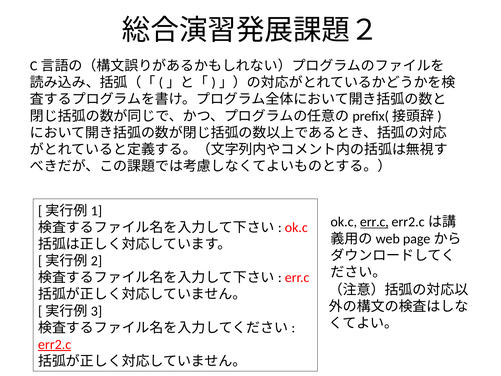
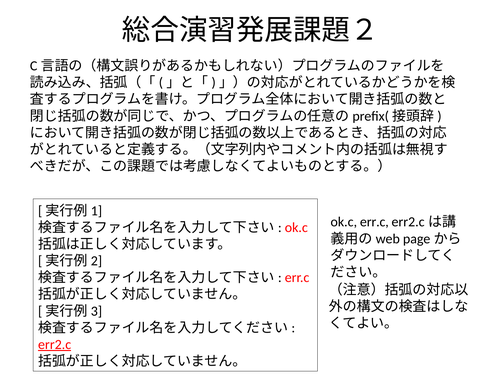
err.c underline: present -> none (374, 222)
